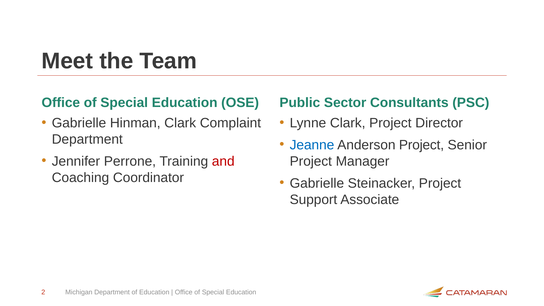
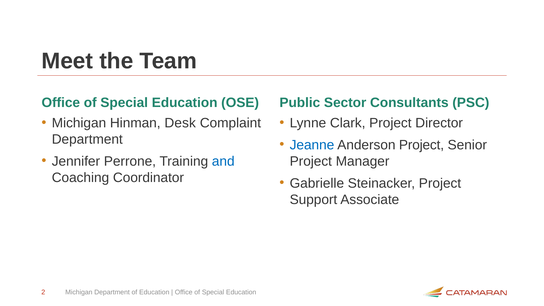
Gabrielle: Gabrielle -> Michigan (79, 123)
Hinman Clark: Clark -> Desk (180, 123)
and colour: red -> blue (223, 161)
